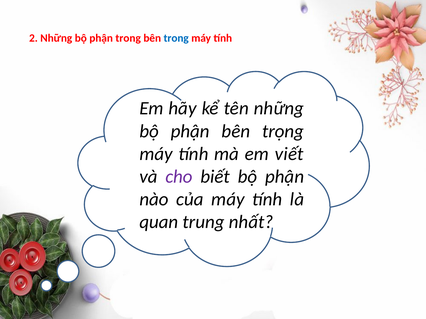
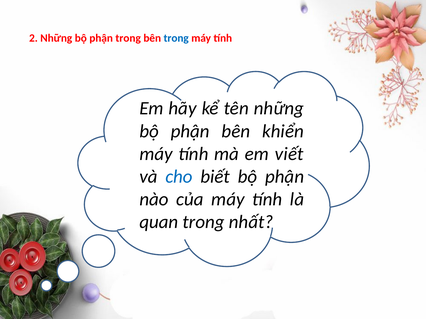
trọng: trọng -> khiển (283, 131)
cho colour: purple -> blue (179, 177)
quan trung: trung -> trong (204, 222)
